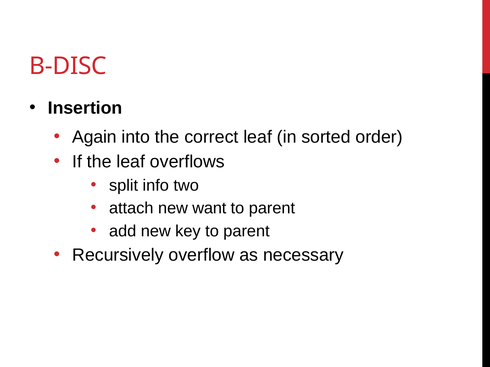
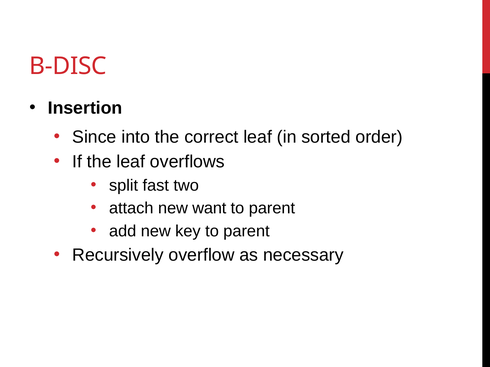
Again: Again -> Since (94, 137)
info: info -> fast (156, 186)
